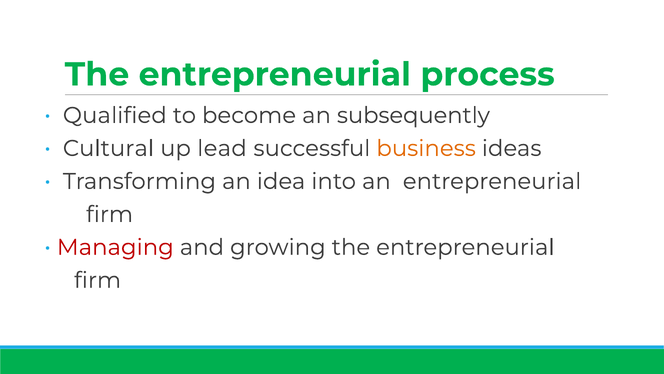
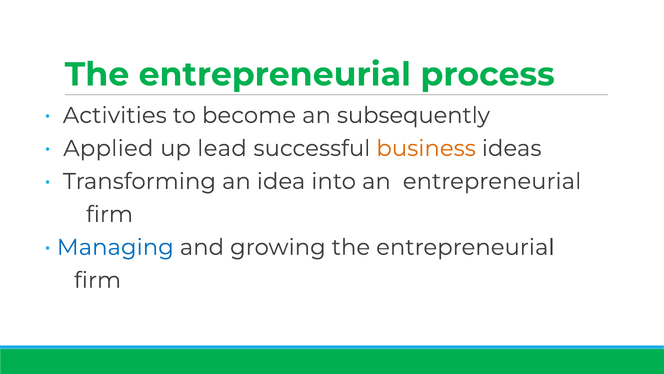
Qualified: Qualified -> Activities (115, 115)
Cultural: Cultural -> Applied (108, 148)
Managing colour: red -> blue (115, 247)
